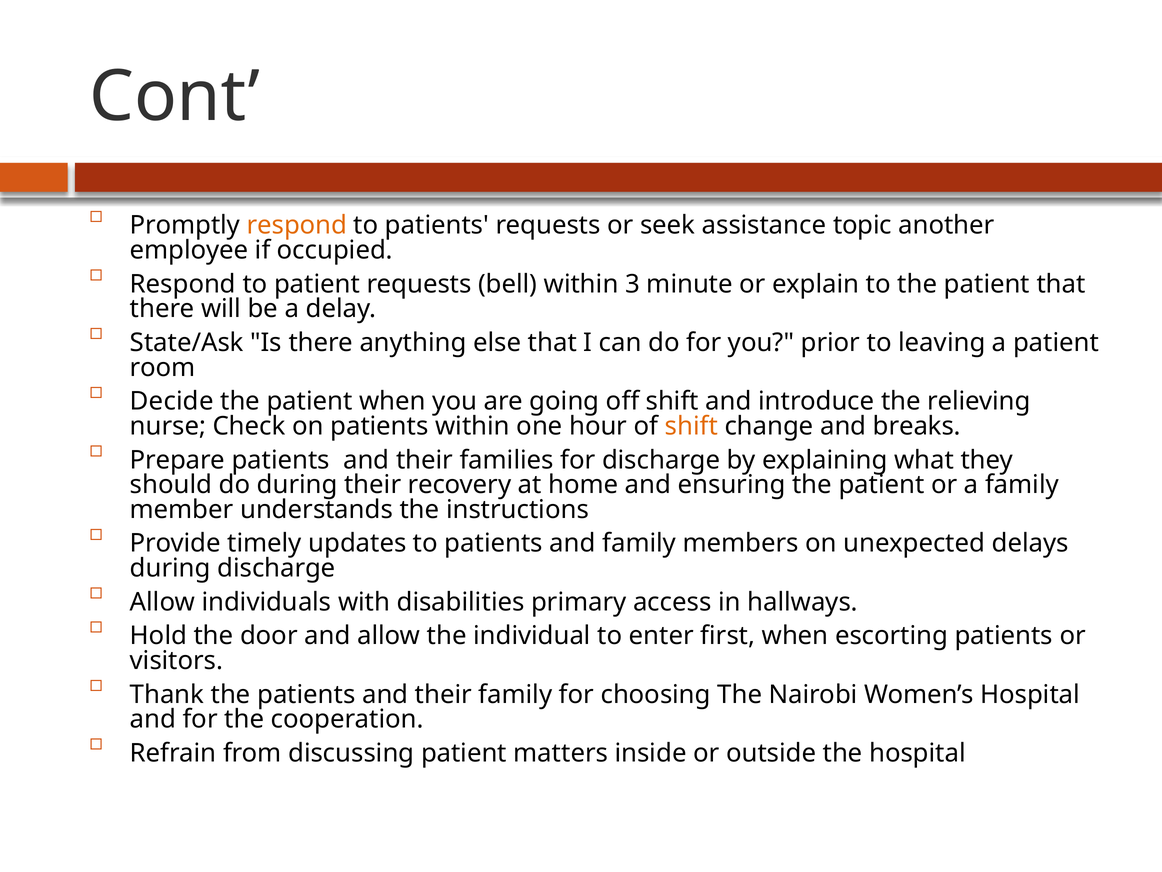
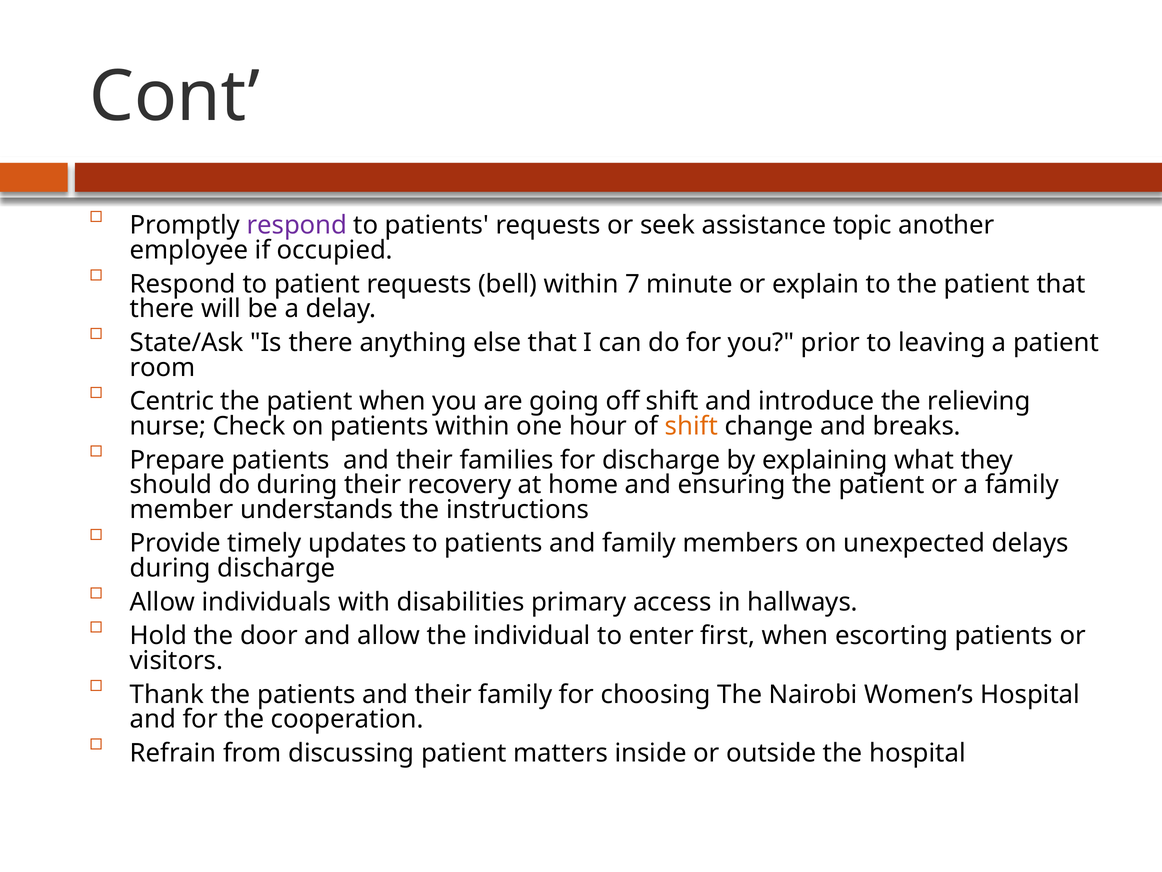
respond colour: orange -> purple (297, 225)
3: 3 -> 7 (633, 284)
Decide: Decide -> Centric (172, 401)
